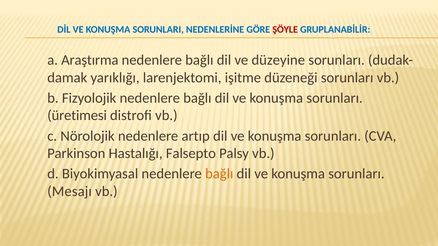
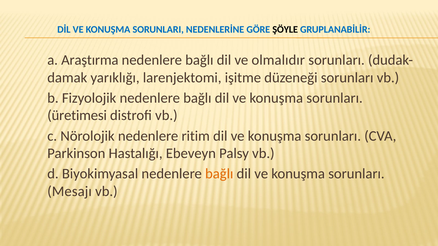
ŞÖYLE colour: red -> black (285, 30)
düzeyine: düzeyine -> olmalıdır (278, 60)
artıp: artıp -> ritim (196, 136)
Falsepto: Falsepto -> Ebeveyn (191, 154)
